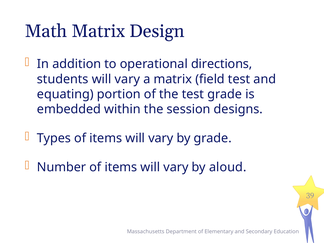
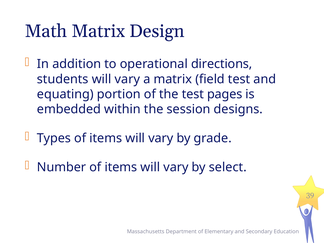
test grade: grade -> pages (225, 94)
aloud: aloud -> select (228, 167)
